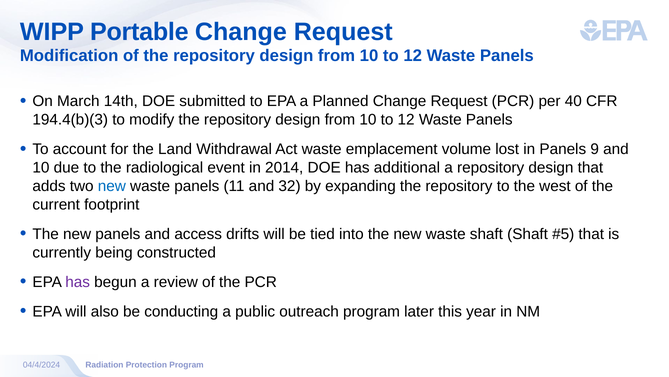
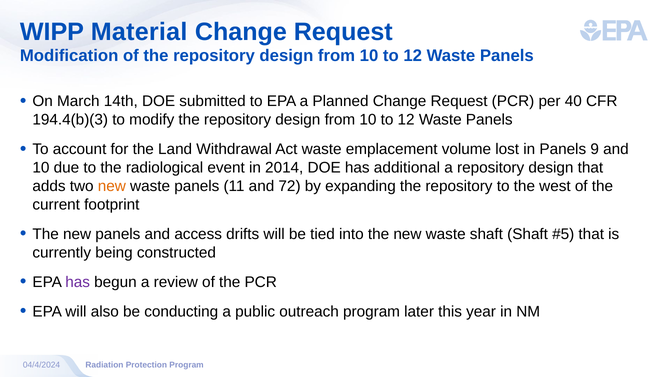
Portable: Portable -> Material (139, 32)
new colour: blue -> orange (112, 186)
32: 32 -> 72 (290, 186)
